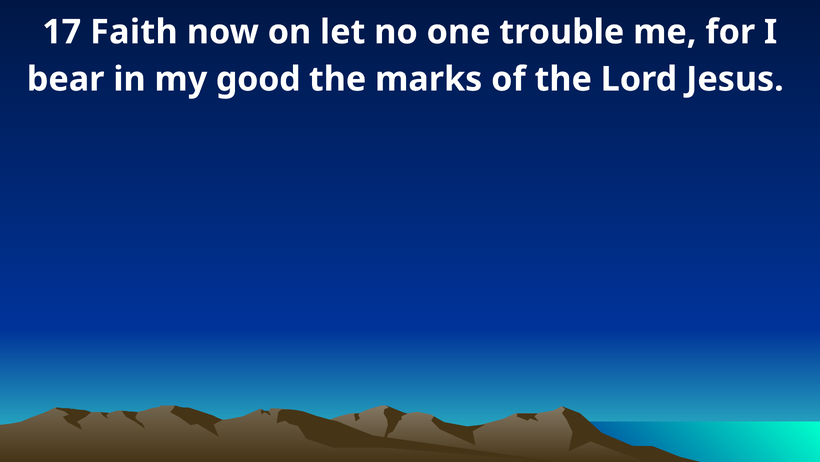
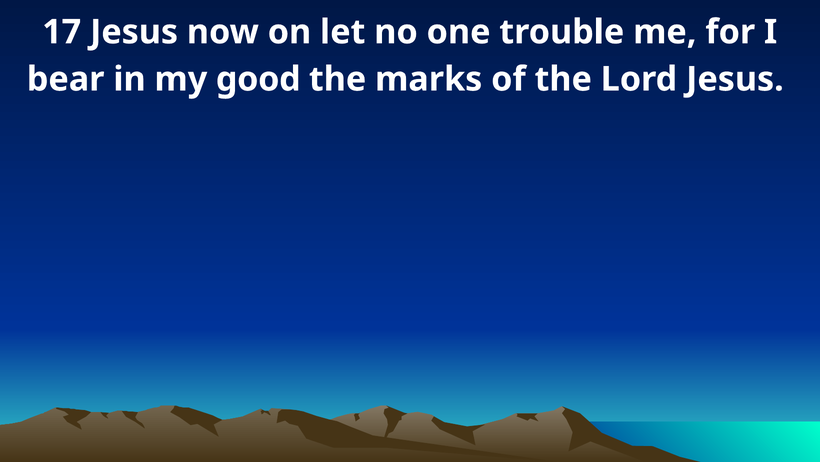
17 Faith: Faith -> Jesus (134, 32)
